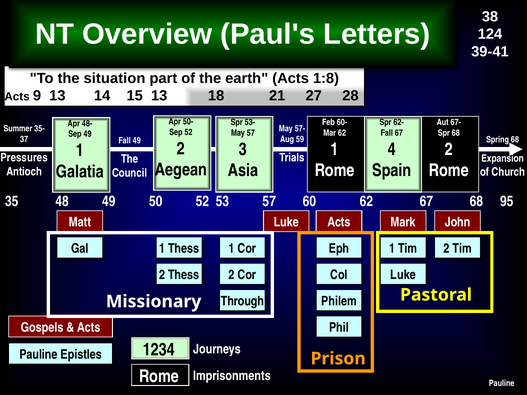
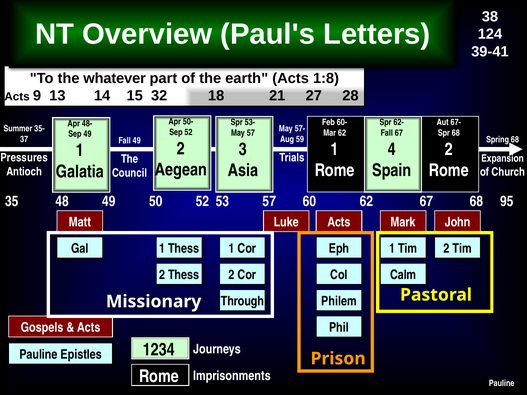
situation: situation -> whatever (115, 78)
15 13: 13 -> 32 (159, 96)
Luke: Luke -> Calm (403, 275)
